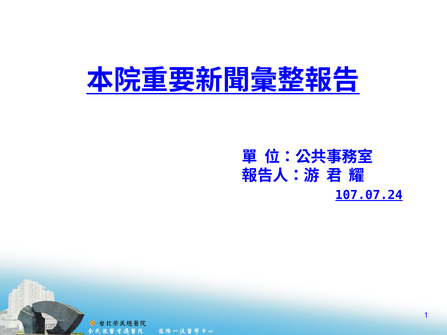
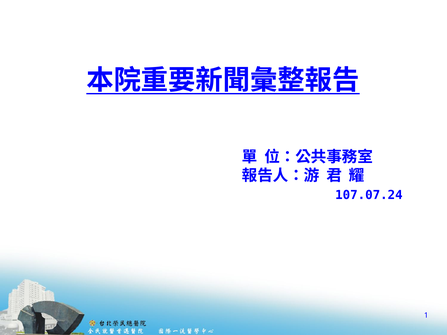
107.07.24 underline: present -> none (369, 195)
